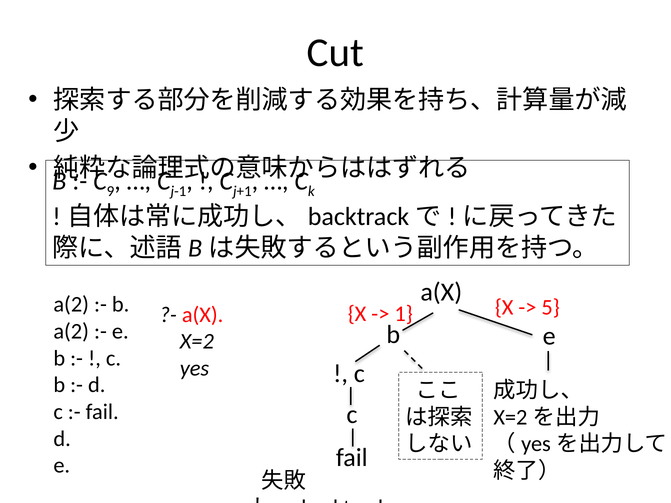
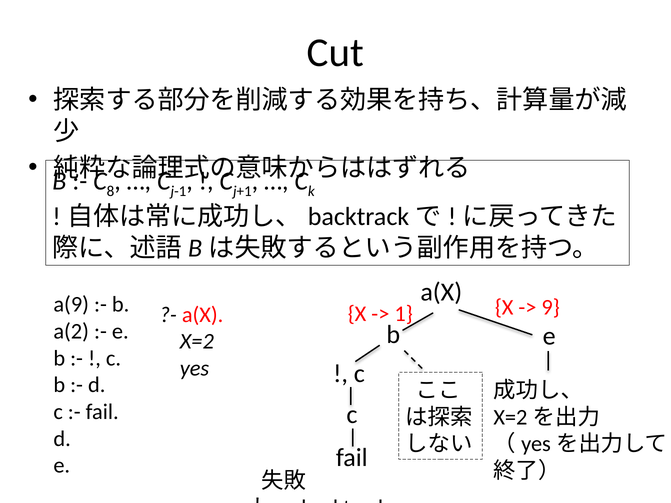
9: 9 -> 8 (111, 191)
a(2: a(2 -> a(9 (71, 305)
5: 5 -> 9 (551, 308)
